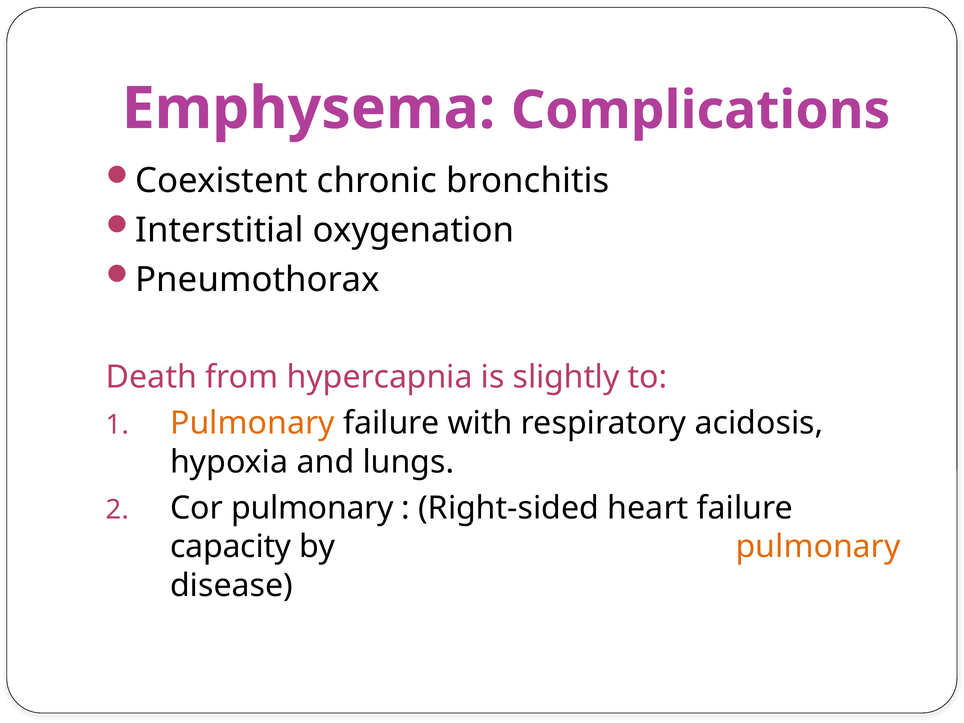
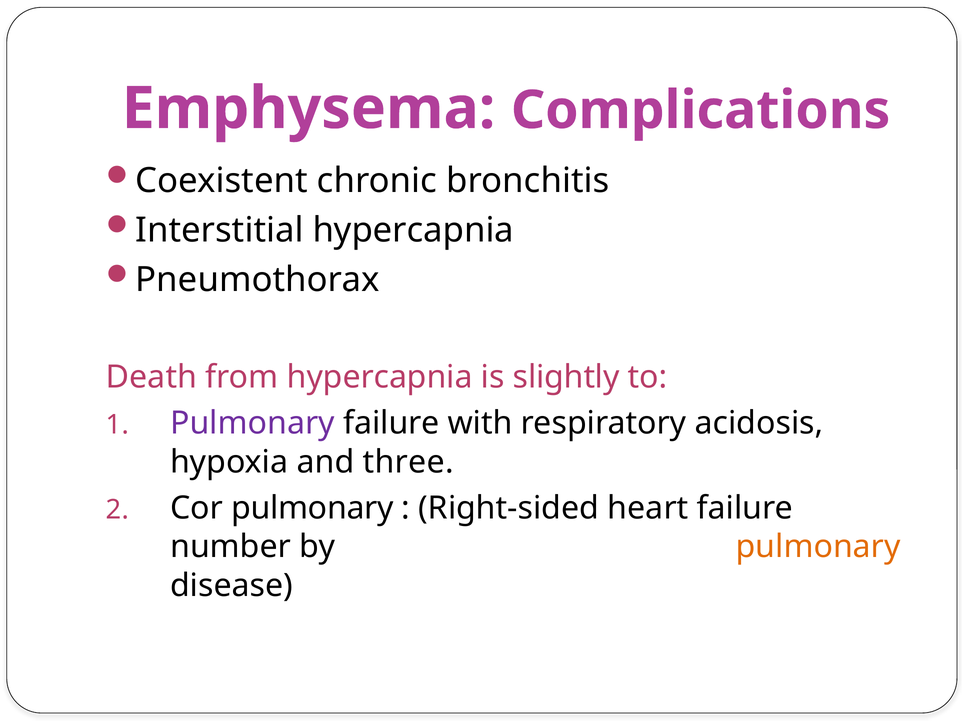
Interstitial oxygenation: oxygenation -> hypercapnia (413, 230)
Pulmonary colour: orange -> purple (252, 423)
lungs: lungs -> three (408, 462)
capacity: capacity -> number (231, 547)
